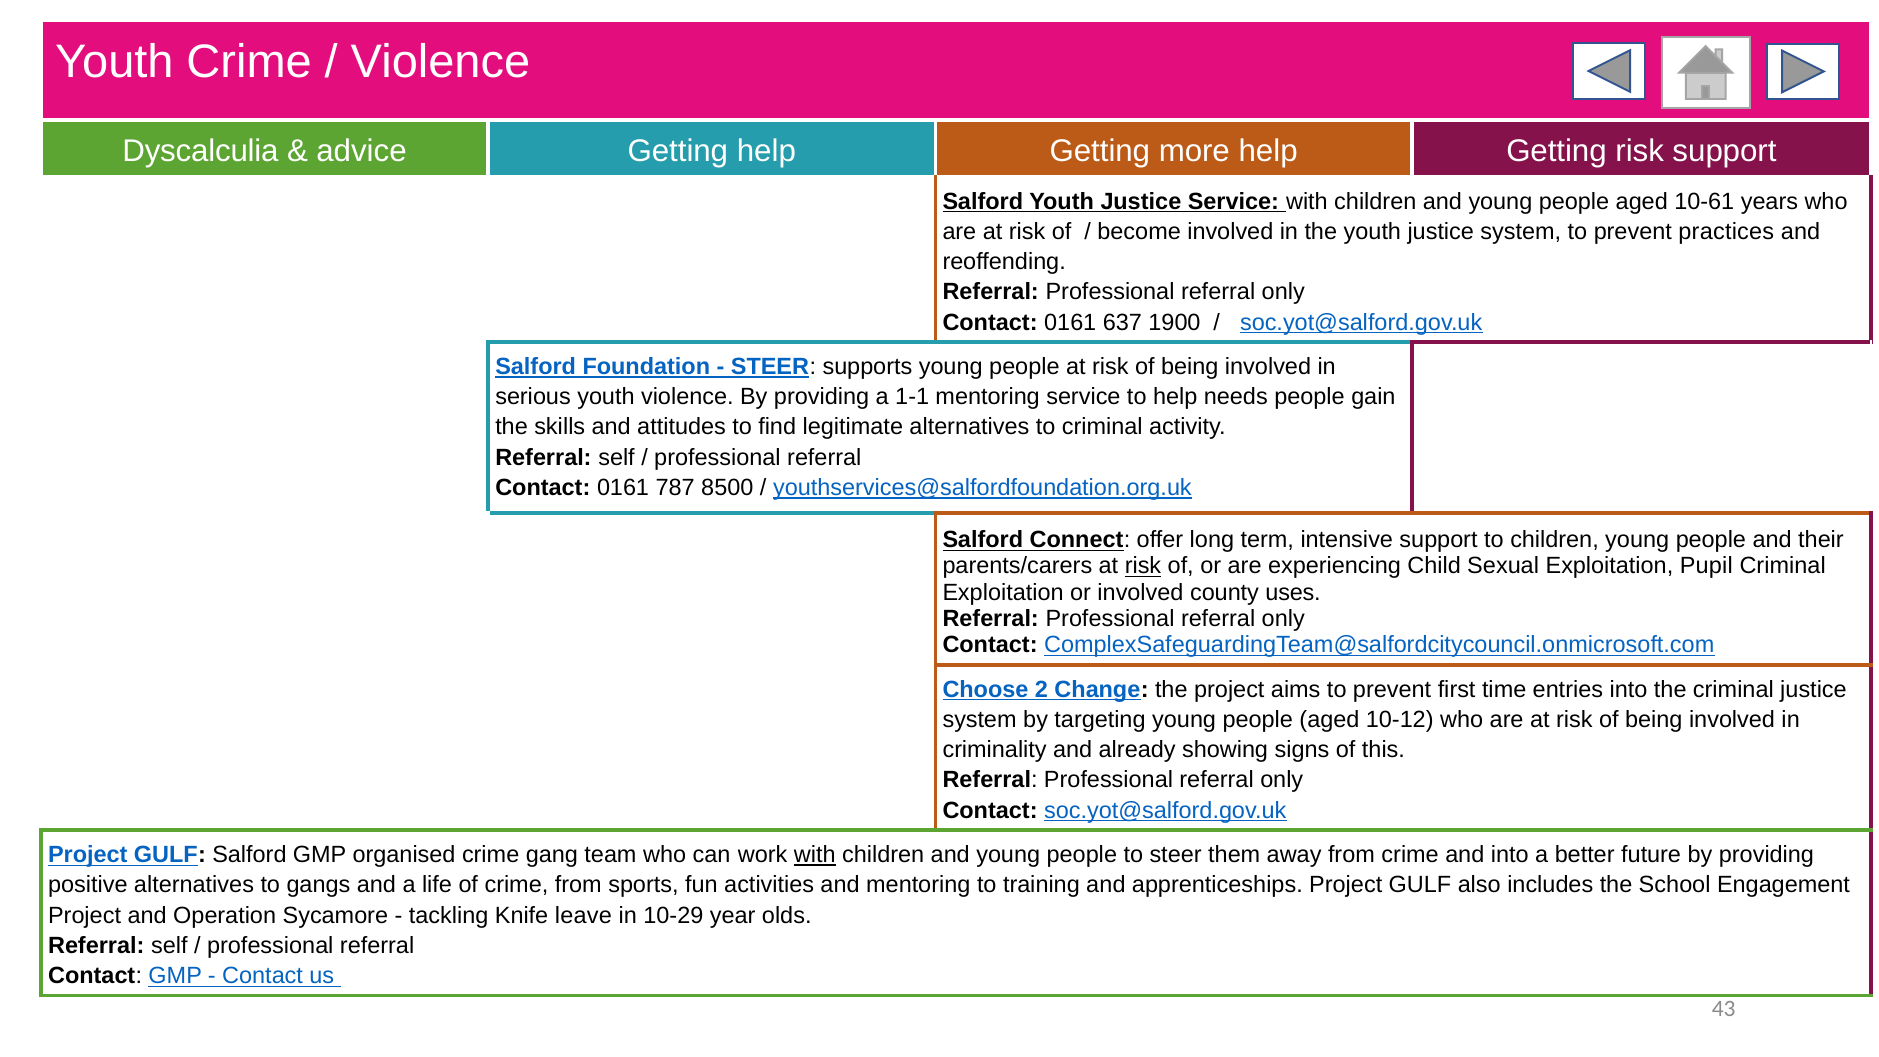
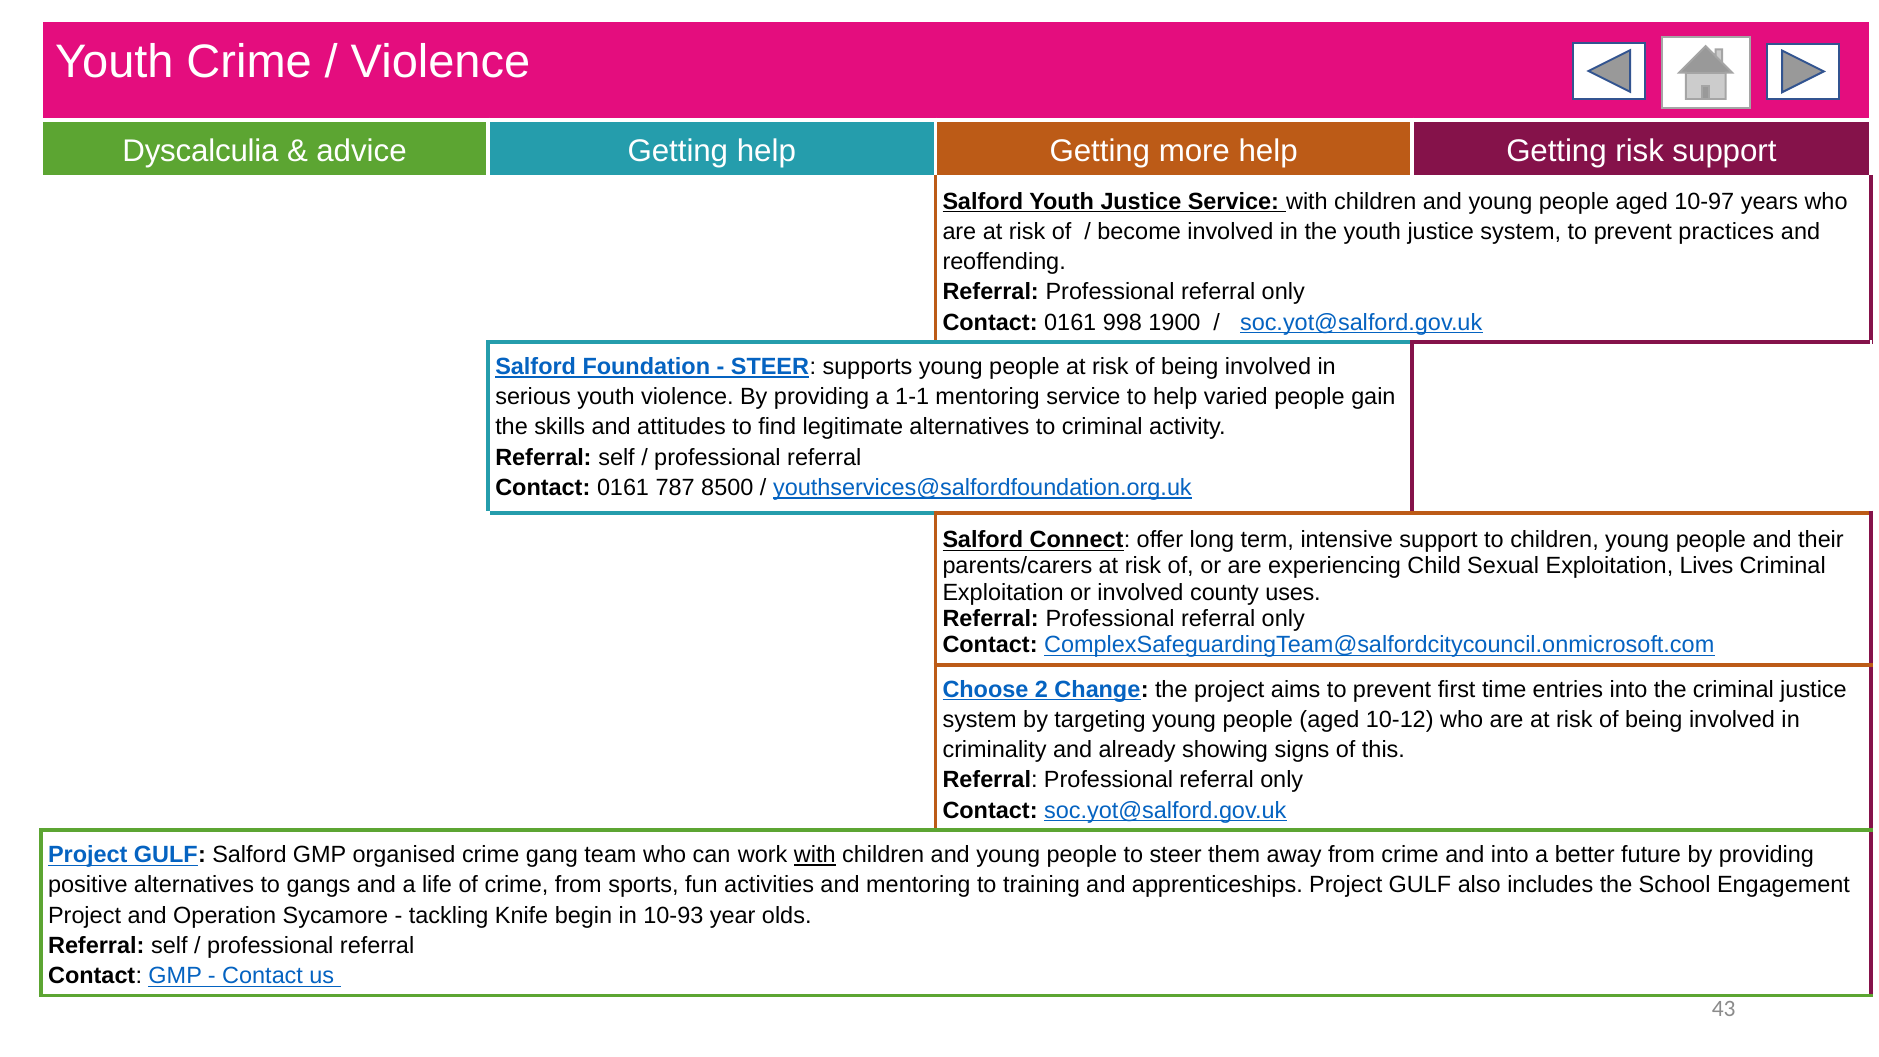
10-61: 10-61 -> 10-97 (1704, 201)
637: 637 -> 998 (1122, 322)
needs: needs -> varied (1236, 397)
risk underline: present -> none (1143, 566)
Pupil: Pupil -> Lives (1707, 566)
leave: leave -> begin (584, 915)
10-29: 10-29 -> 10-93 (673, 915)
